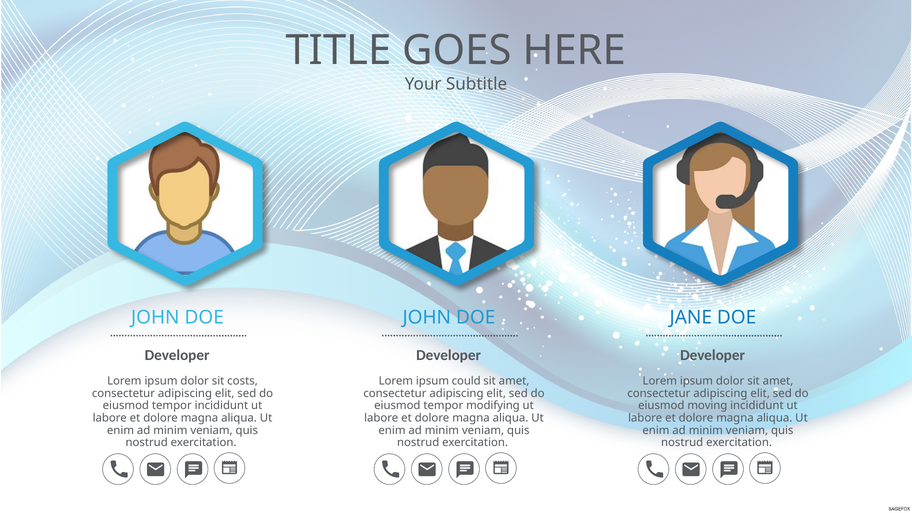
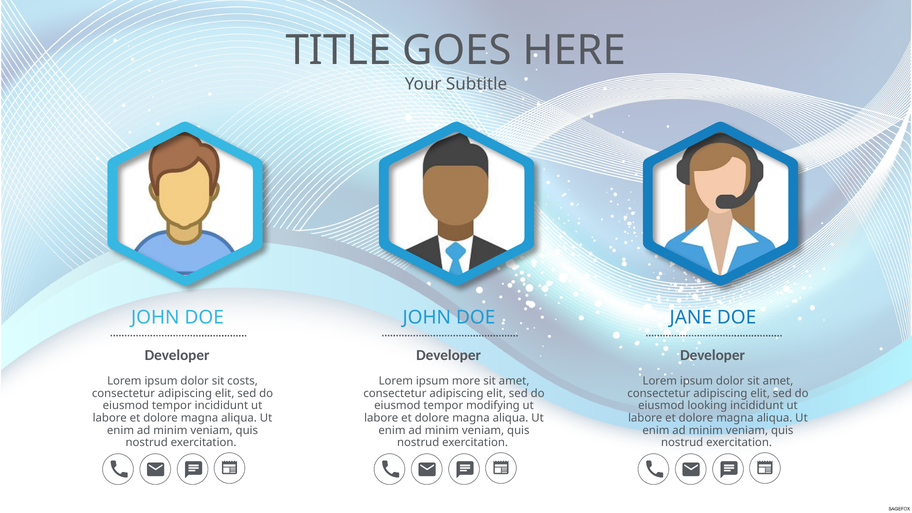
could: could -> more (466, 381)
moving: moving -> looking (707, 406)
